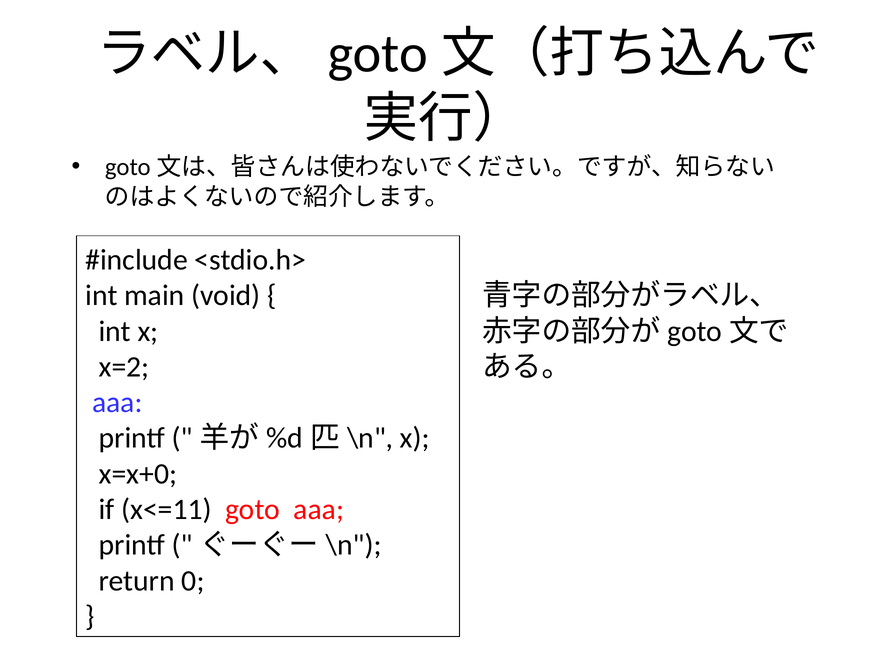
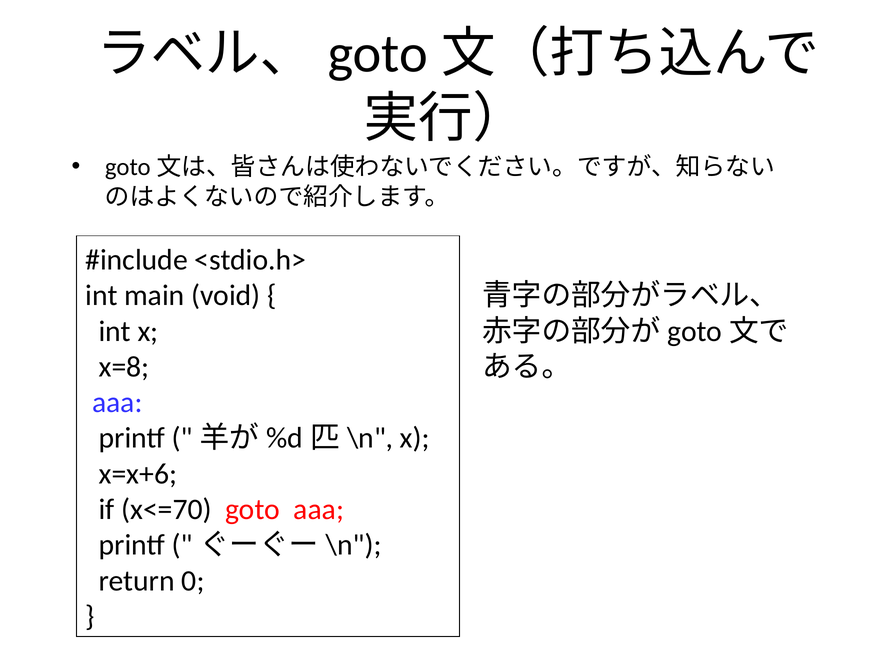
x=2: x=2 -> x=8 (124, 367)
x=x+0: x=x+0 -> x=x+6 (138, 474)
x<=11: x<=11 -> x<=70 (167, 510)
